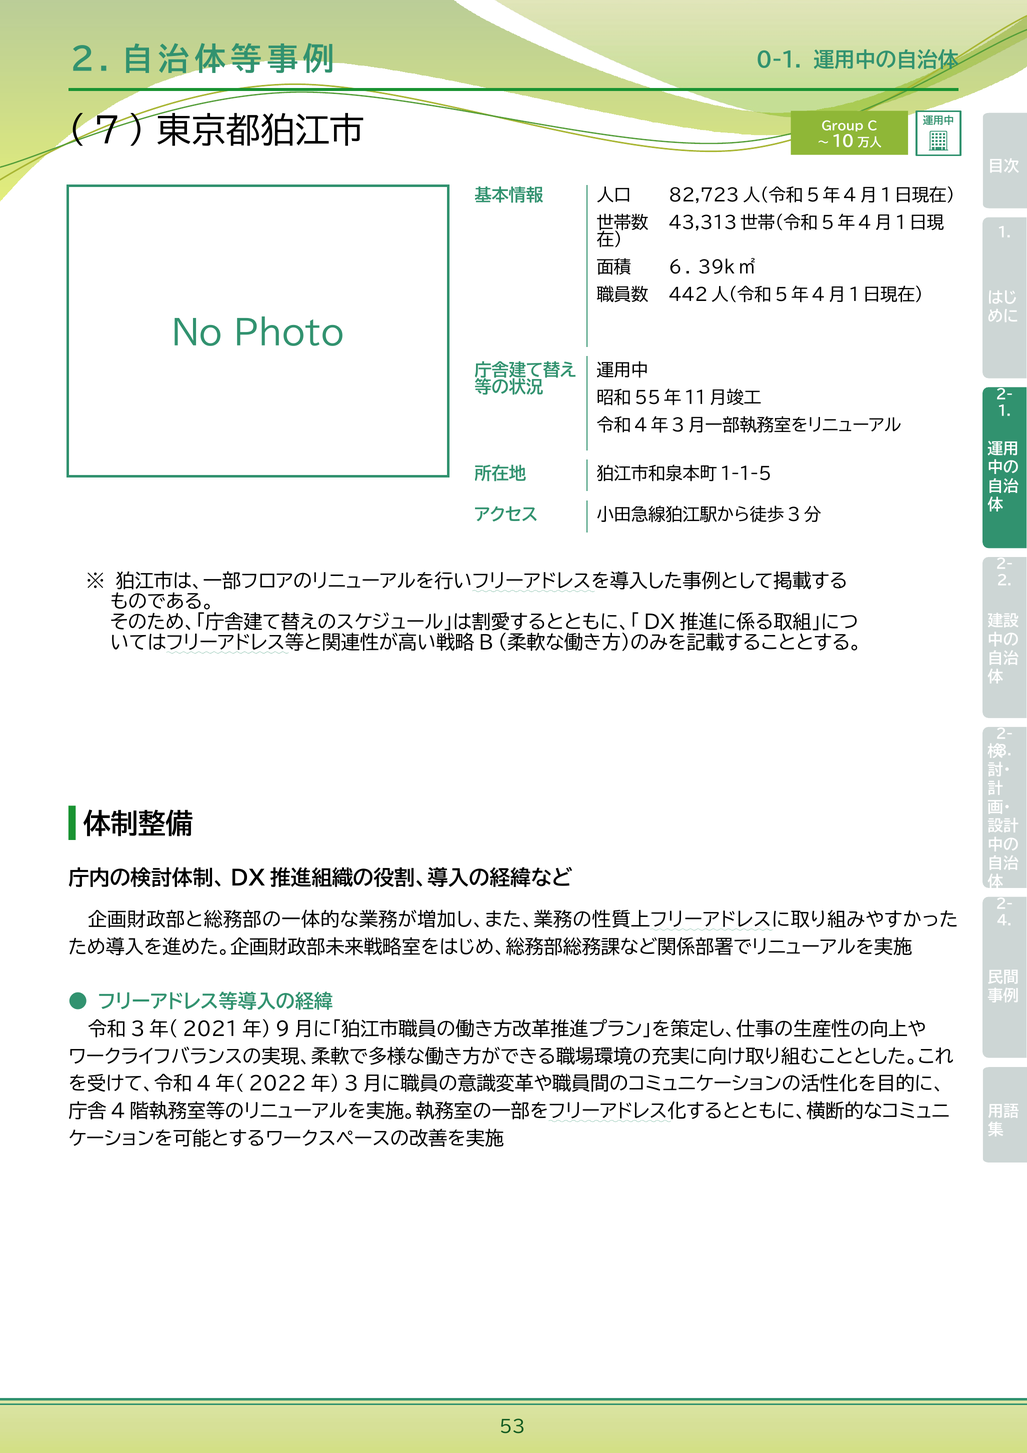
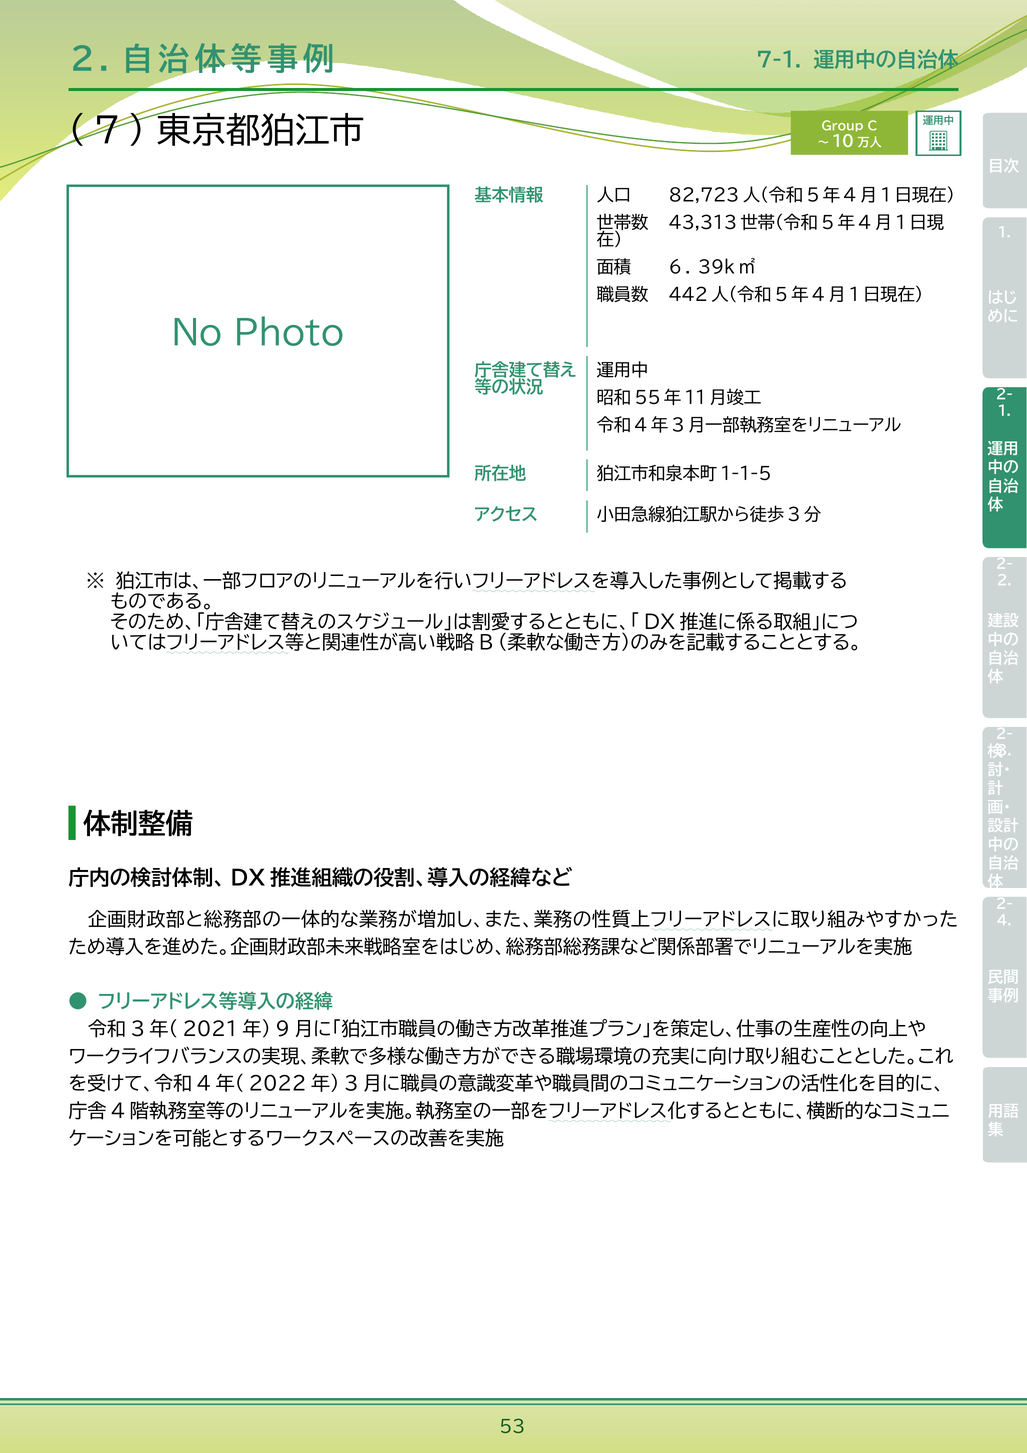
0-1: 0-1 -> 7-1 (779, 60)
